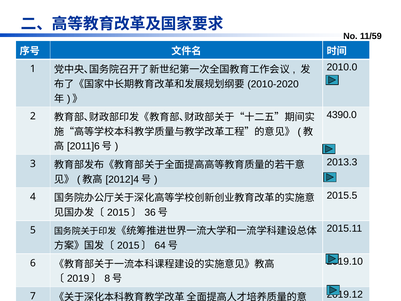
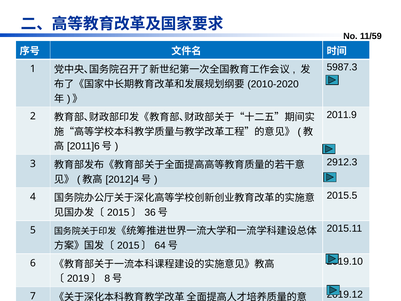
2010.0: 2010.0 -> 5987.3 (342, 67)
4390.0: 4390.0 -> 2011.9 (342, 115)
2013.3: 2013.3 -> 2912.3 (342, 162)
